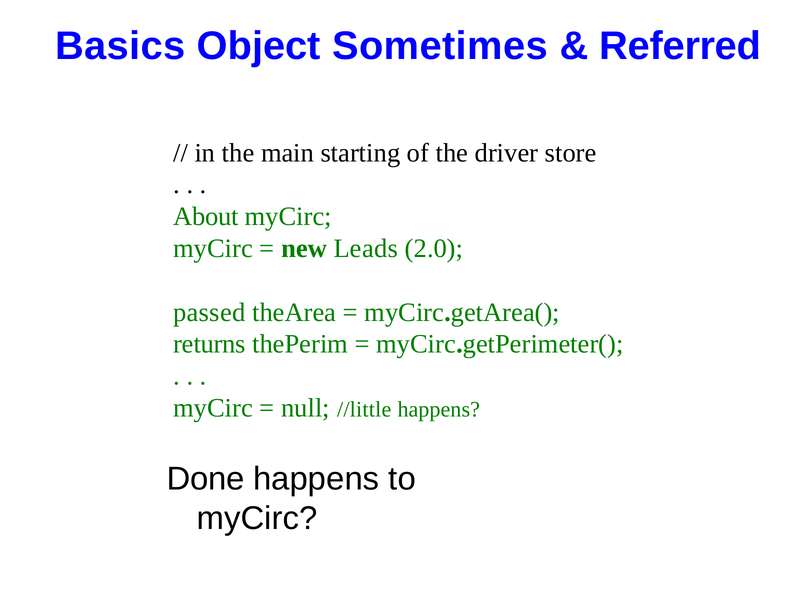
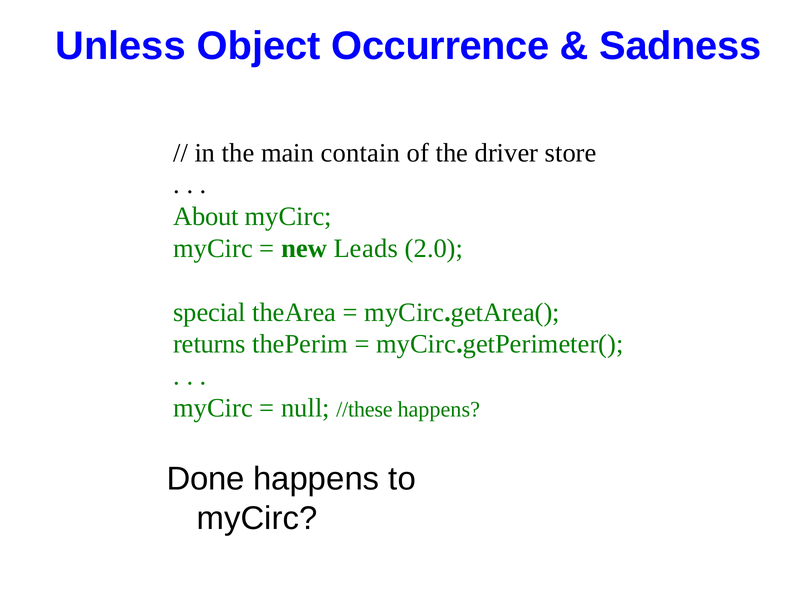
Basics: Basics -> Unless (121, 46)
Sometimes: Sometimes -> Occurrence (440, 46)
Referred: Referred -> Sadness (680, 46)
starting: starting -> contain (360, 153)
passed: passed -> special (210, 312)
//little: //little -> //these (364, 409)
